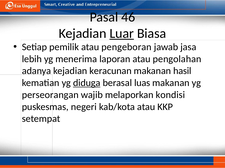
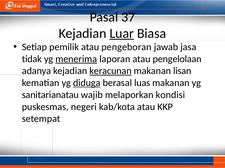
46: 46 -> 37 (128, 17)
lebih: lebih -> tidak (32, 59)
menerima underline: none -> present (76, 59)
pengolahan: pengolahan -> pengelolaan (177, 59)
keracunan underline: none -> present (111, 71)
hasil: hasil -> lisan (182, 71)
perseorangan: perseorangan -> sanitarianatau (50, 95)
